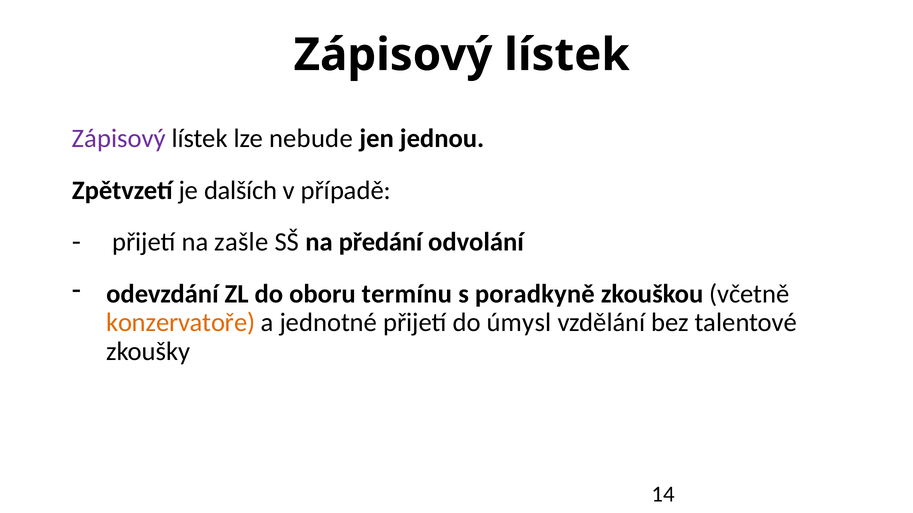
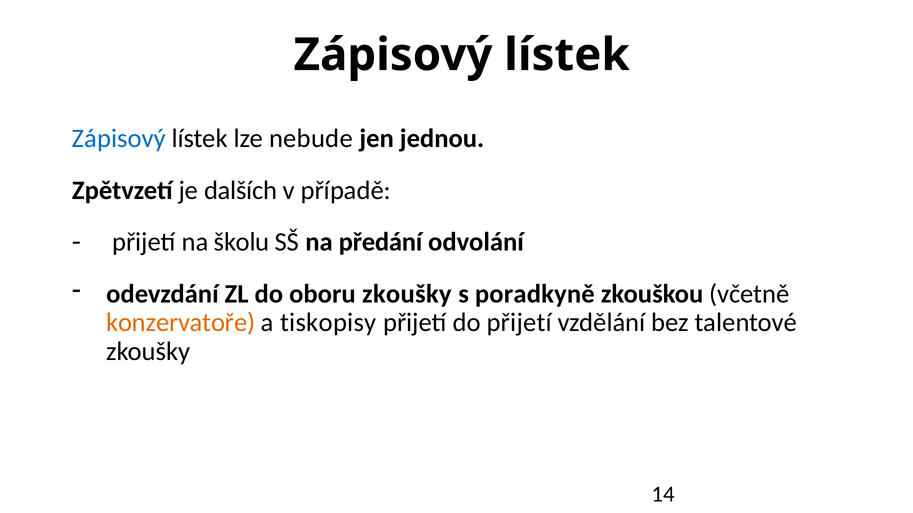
Zápisový colour: purple -> blue (119, 139)
zašle: zašle -> školu (242, 242)
oboru termínu: termínu -> zkoušky (407, 294)
jednotné: jednotné -> tiskopisy (328, 323)
do úmysl: úmysl -> přijetí (519, 323)
